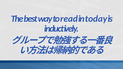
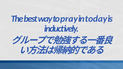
read: read -> pray (69, 19)
